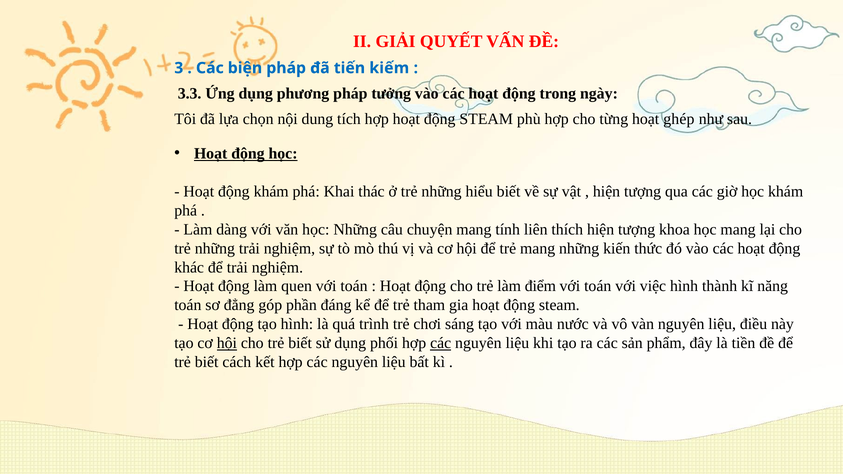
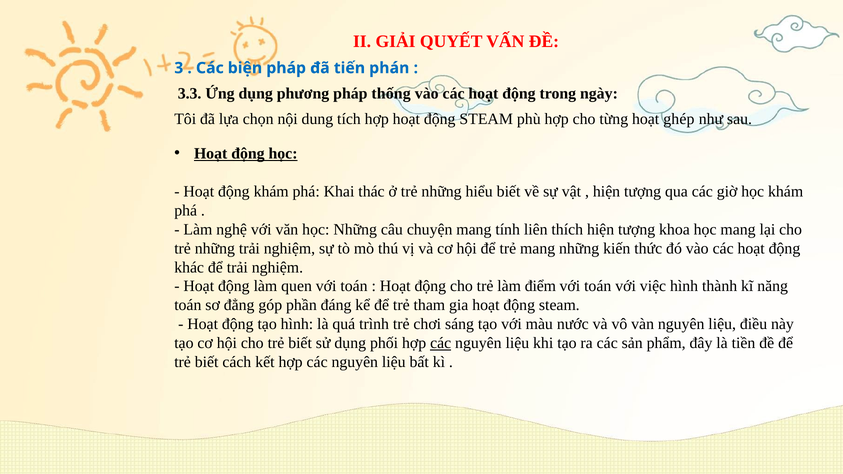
kiếm: kiếm -> phán (389, 68)
tưởng: tưởng -> thống (391, 94)
dàng: dàng -> nghệ (232, 229)
hội underline: present -> none (227, 343)
